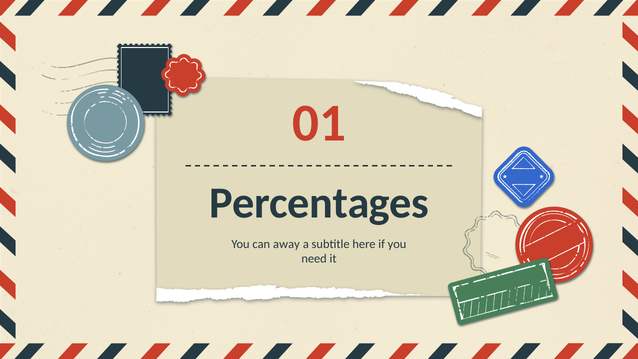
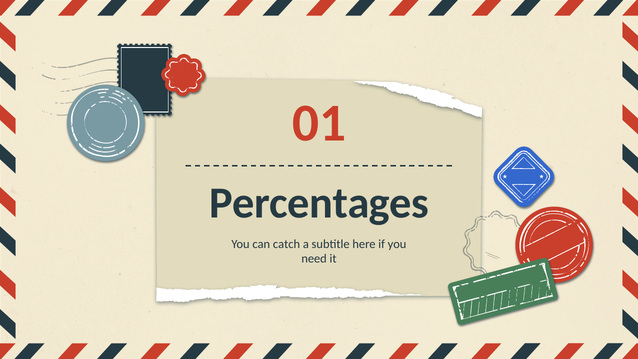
away: away -> catch (286, 244)
